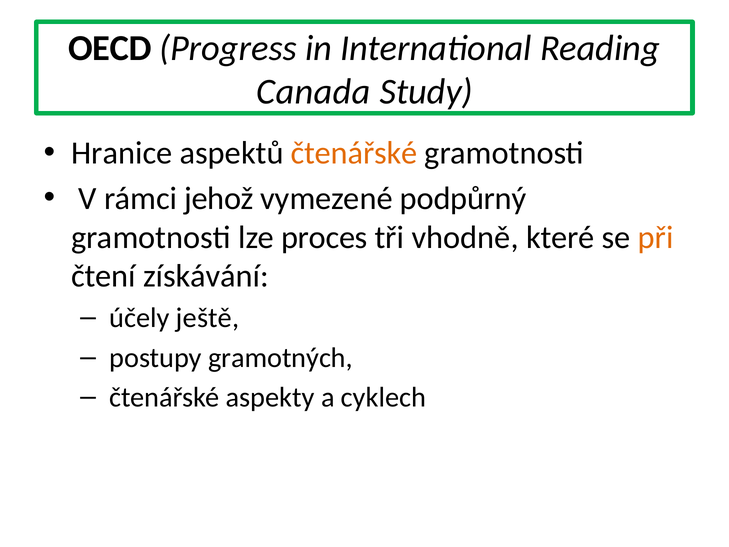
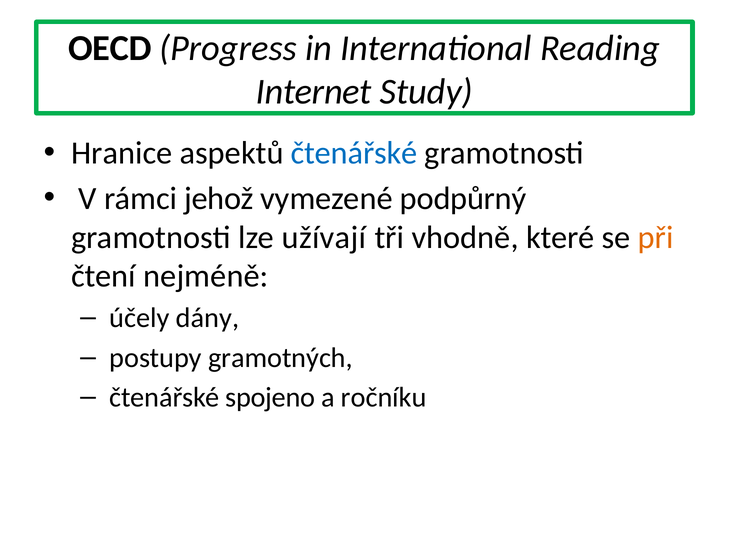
Canada: Canada -> Internet (314, 92)
čtenářské colour: orange -> blue (354, 153)
proces: proces -> užívají (324, 237)
získávání: získávání -> nejméně (206, 276)
ještě: ještě -> dány (208, 318)
aspekty: aspekty -> spojeno (270, 397)
cyklech: cyklech -> ročníku (384, 397)
